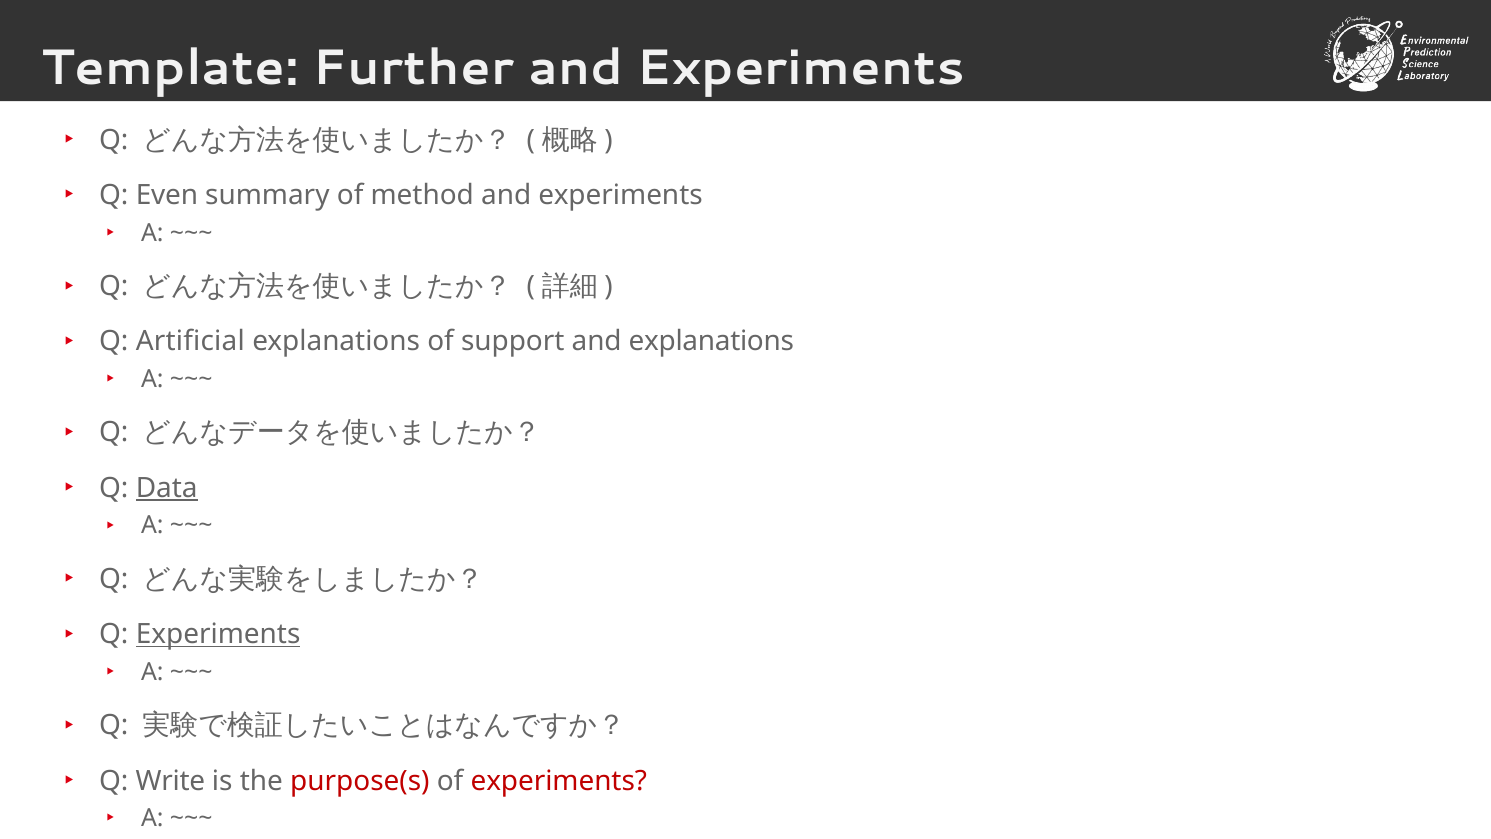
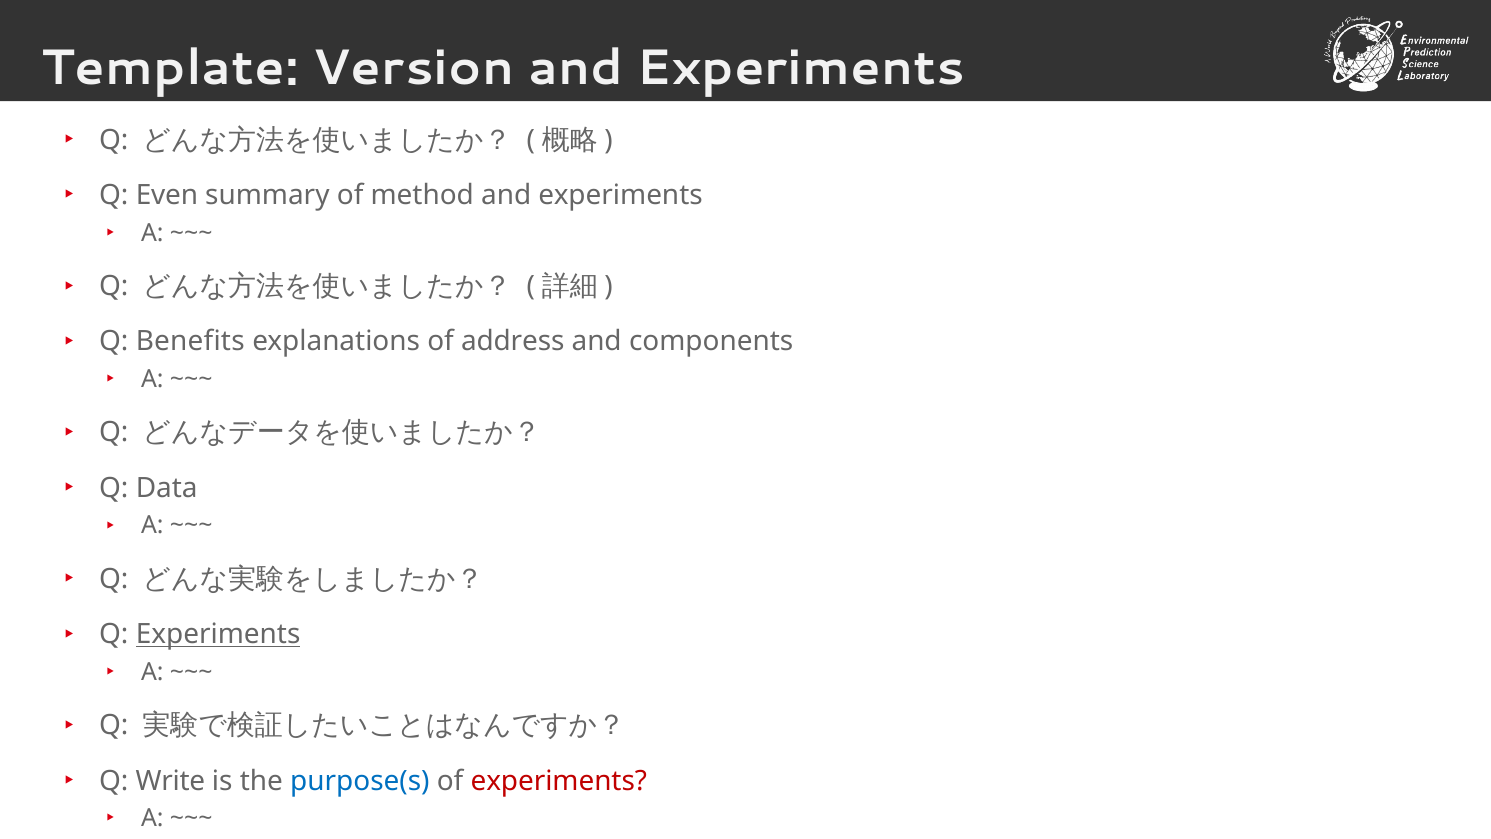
Further: Further -> Version (414, 68)
Artificial: Artificial -> Benefits (190, 341)
support: support -> address (513, 341)
and explanations: explanations -> components (711, 341)
Data underline: present -> none (167, 488)
purpose(s colour: red -> blue (360, 780)
